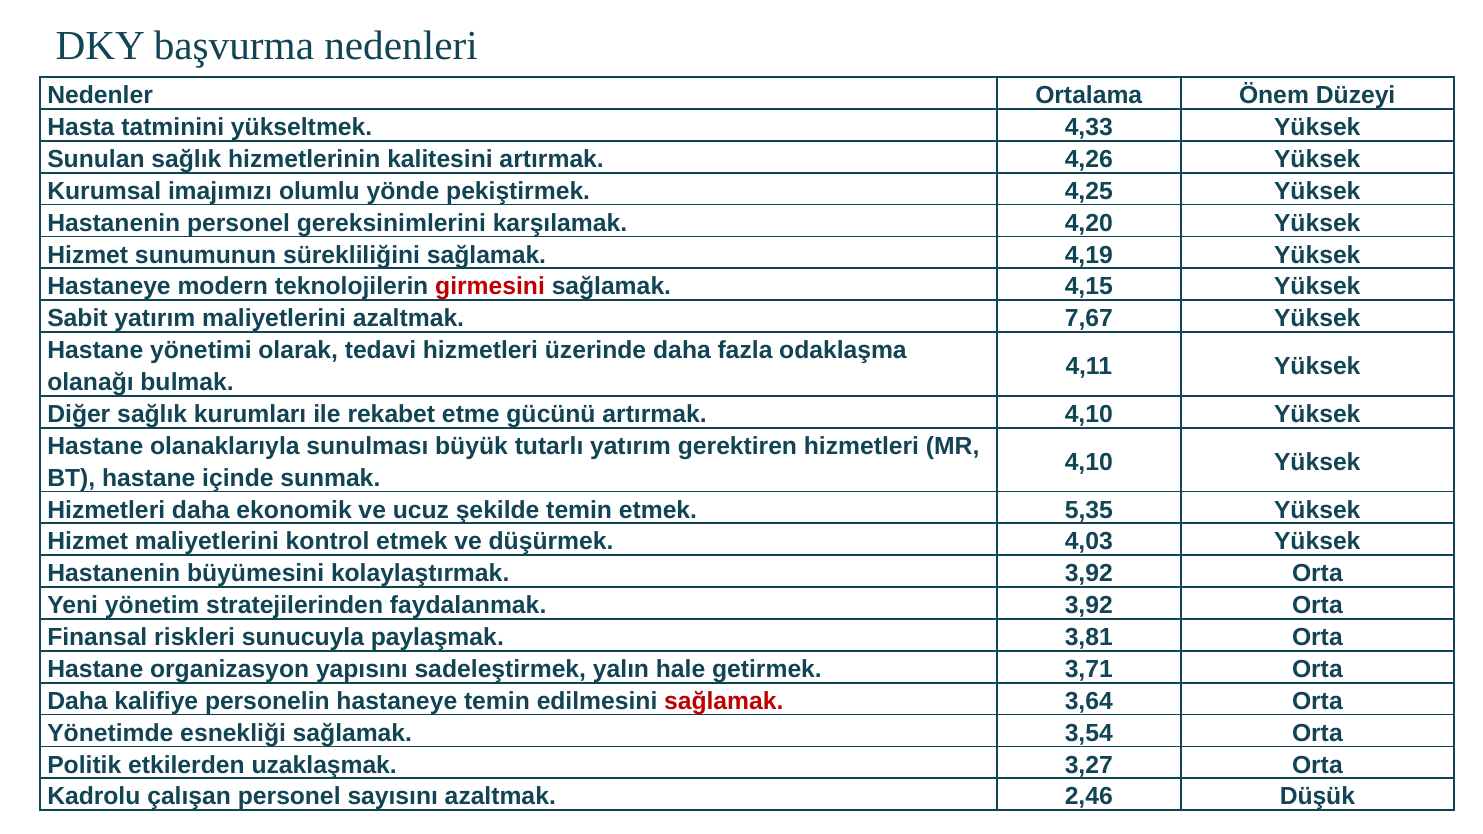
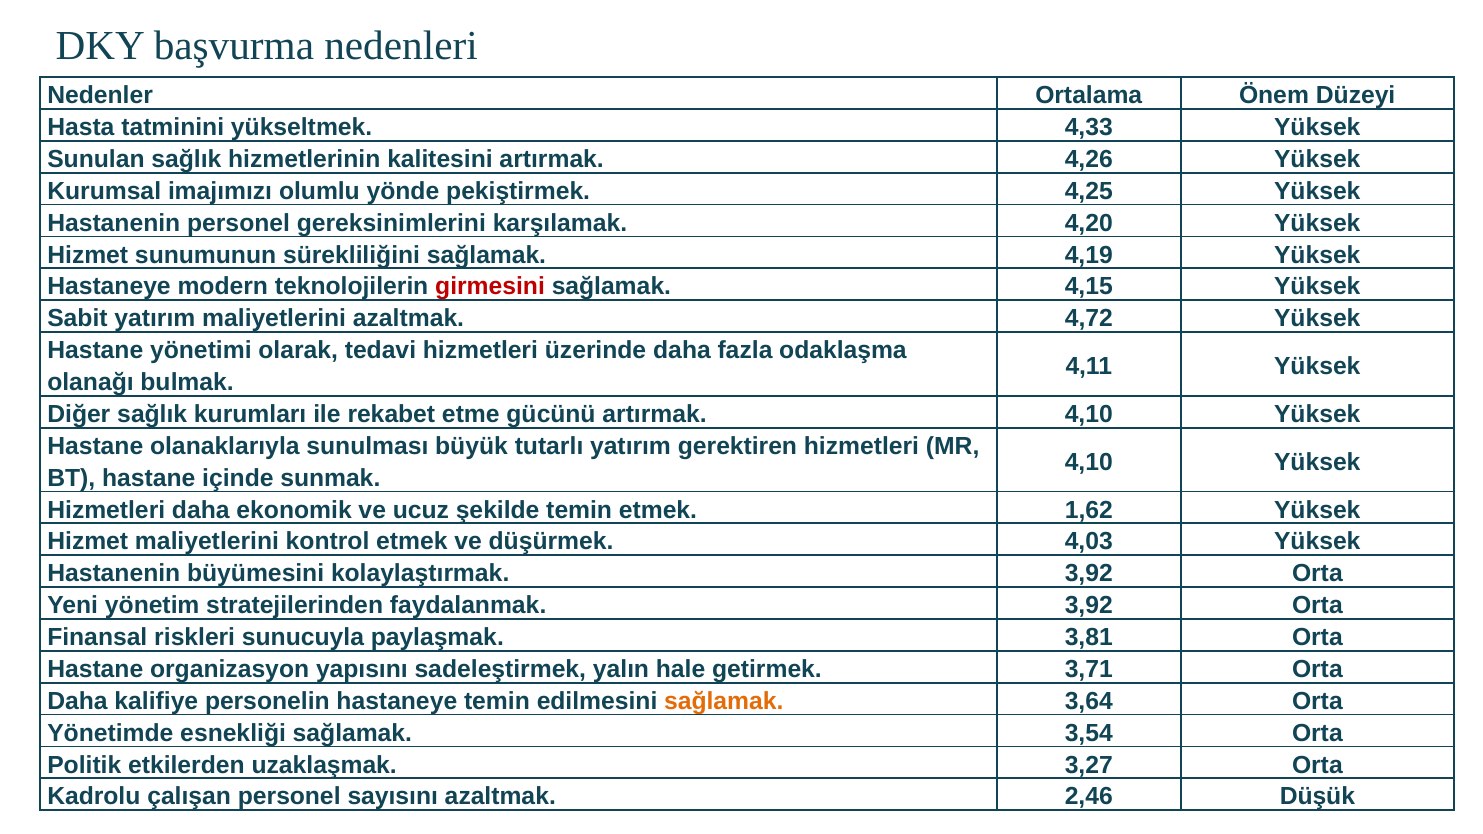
7,67: 7,67 -> 4,72 (1089, 319)
5,35: 5,35 -> 1,62 (1089, 510)
sağlamak colour: red -> orange (724, 701)
